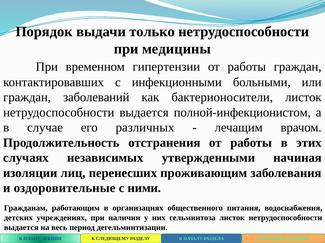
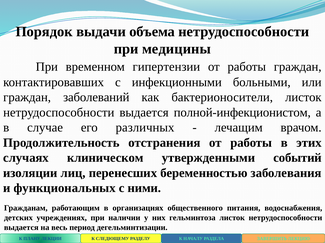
только: только -> объема (152, 32)
независимых: независимых -> клиническом (105, 158)
начиная: начиная -> событий (298, 158)
проживающим: проживающим -> беременностью (204, 173)
оздоровительные: оздоровительные -> функциональных (65, 189)
